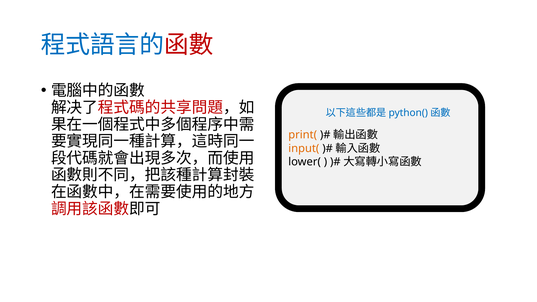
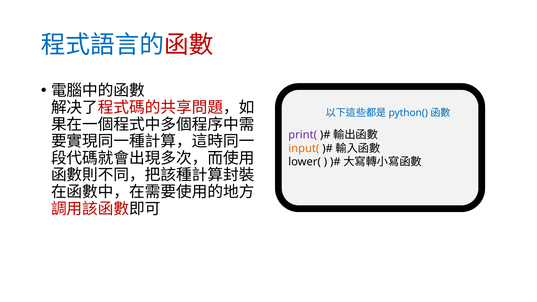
print( colour: orange -> purple (303, 135)
